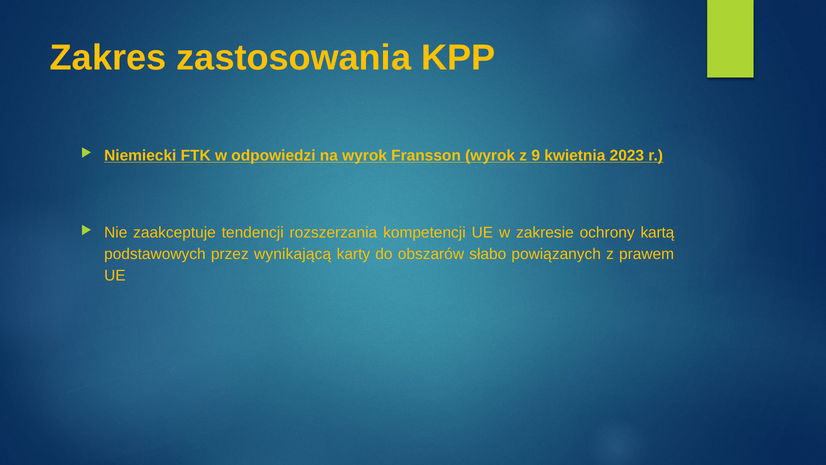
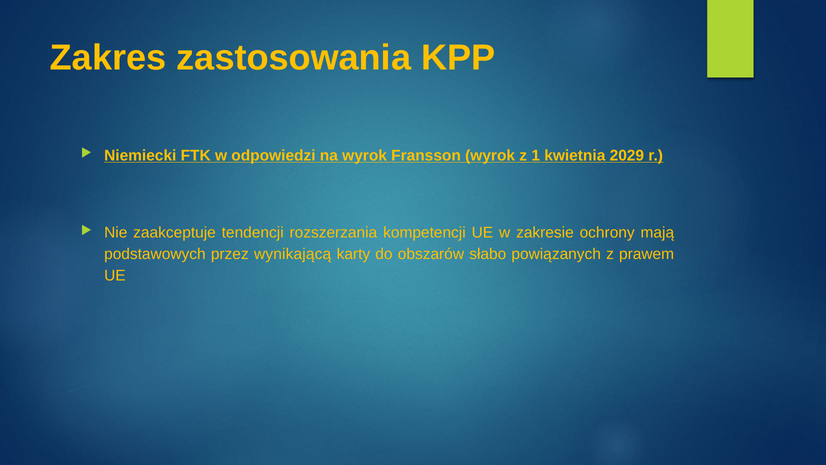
9: 9 -> 1 (536, 155)
2023: 2023 -> 2029 (627, 155)
kartą: kartą -> mają (657, 233)
